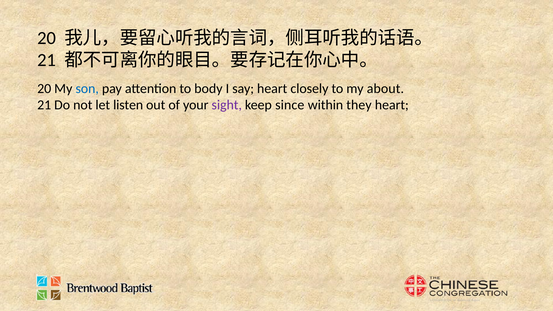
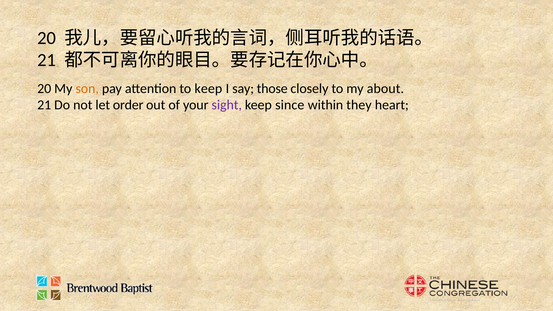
son colour: blue -> orange (87, 89)
to body: body -> keep (208, 89)
say heart: heart -> those (272, 89)
listen: listen -> order (128, 105)
